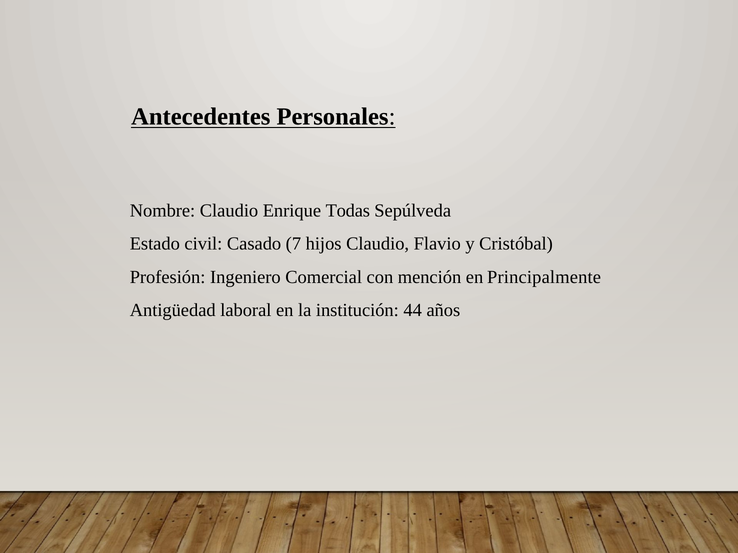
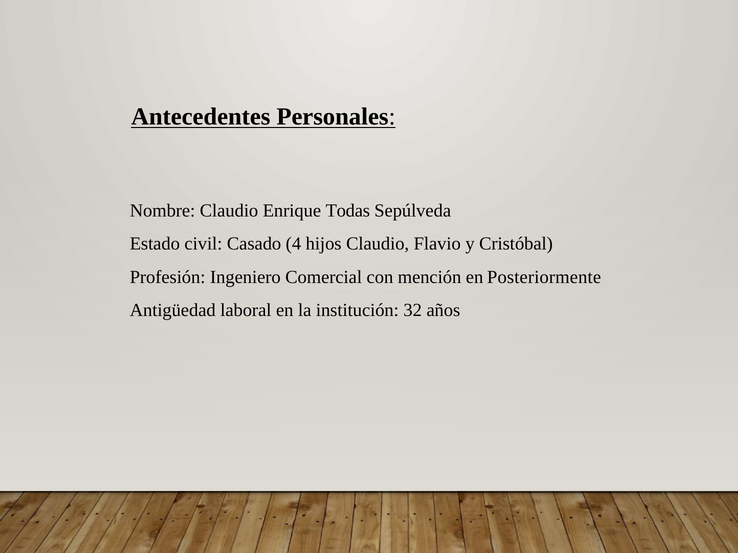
7: 7 -> 4 (293, 244)
Principalmente: Principalmente -> Posteriormente (544, 277)
44: 44 -> 32 (413, 310)
